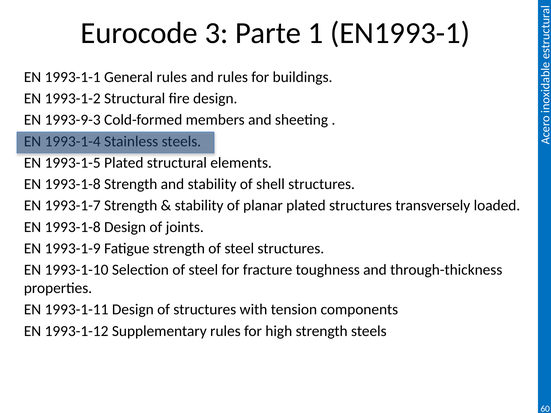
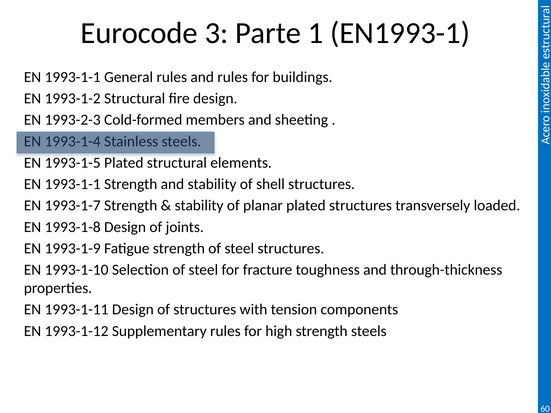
1993-9-3: 1993-9-3 -> 1993-2-3 (73, 120)
1993-1-8: 1993-1-8 -> 1993-1-1 (73, 184)
